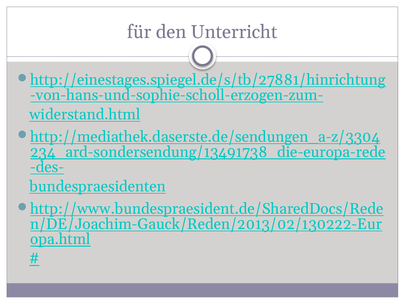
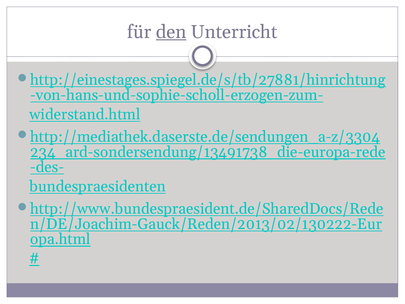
den underline: none -> present (171, 32)
